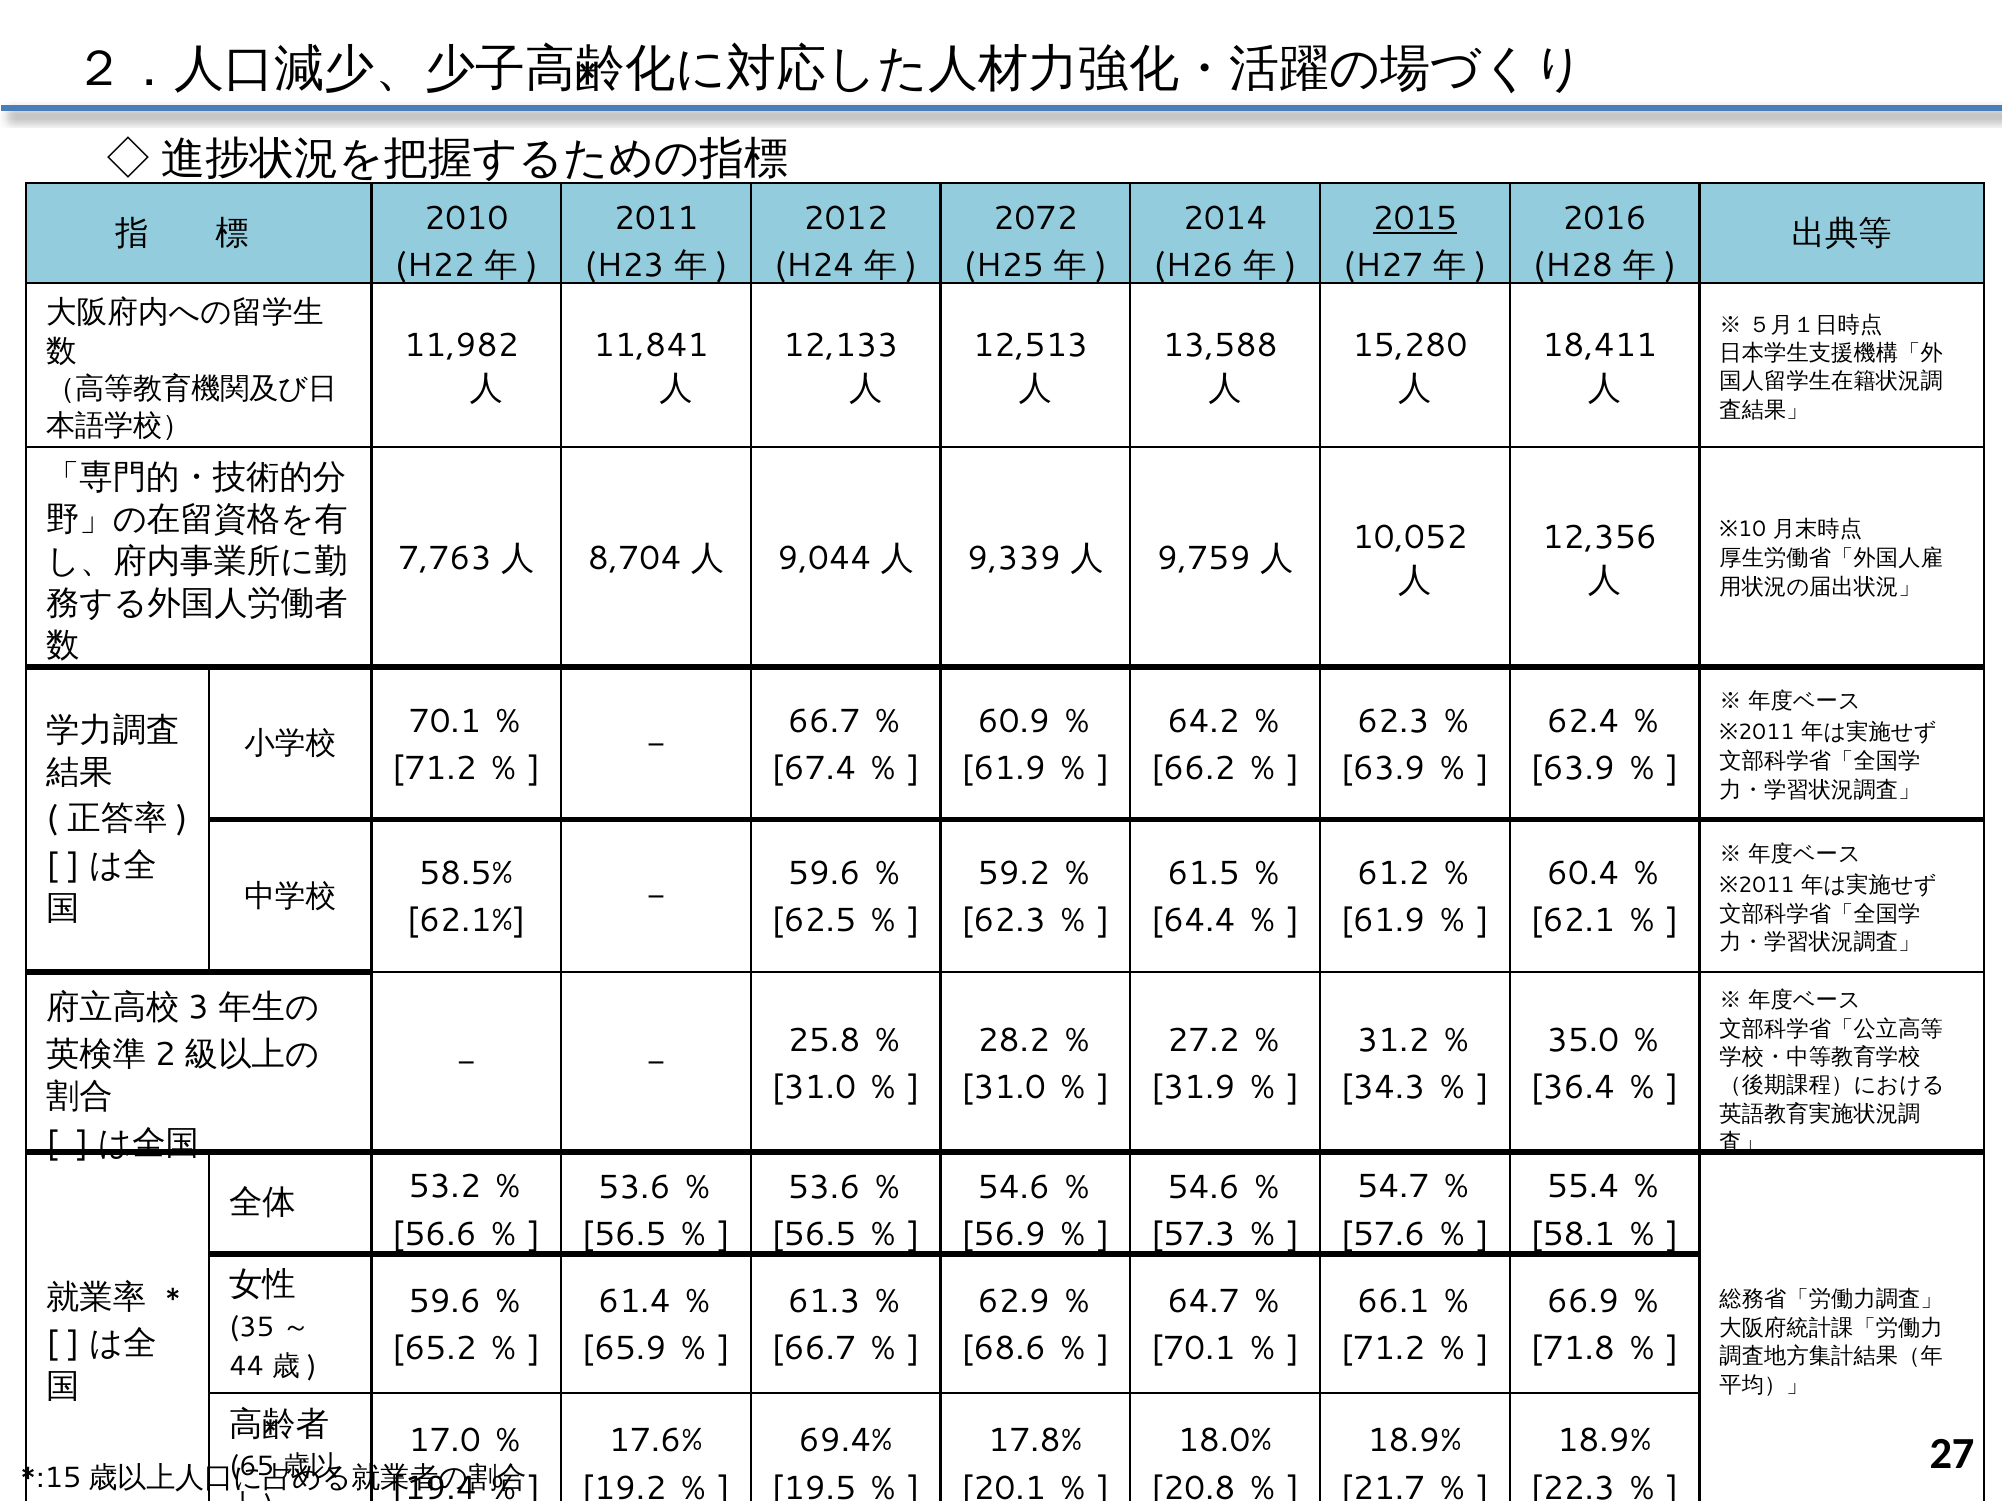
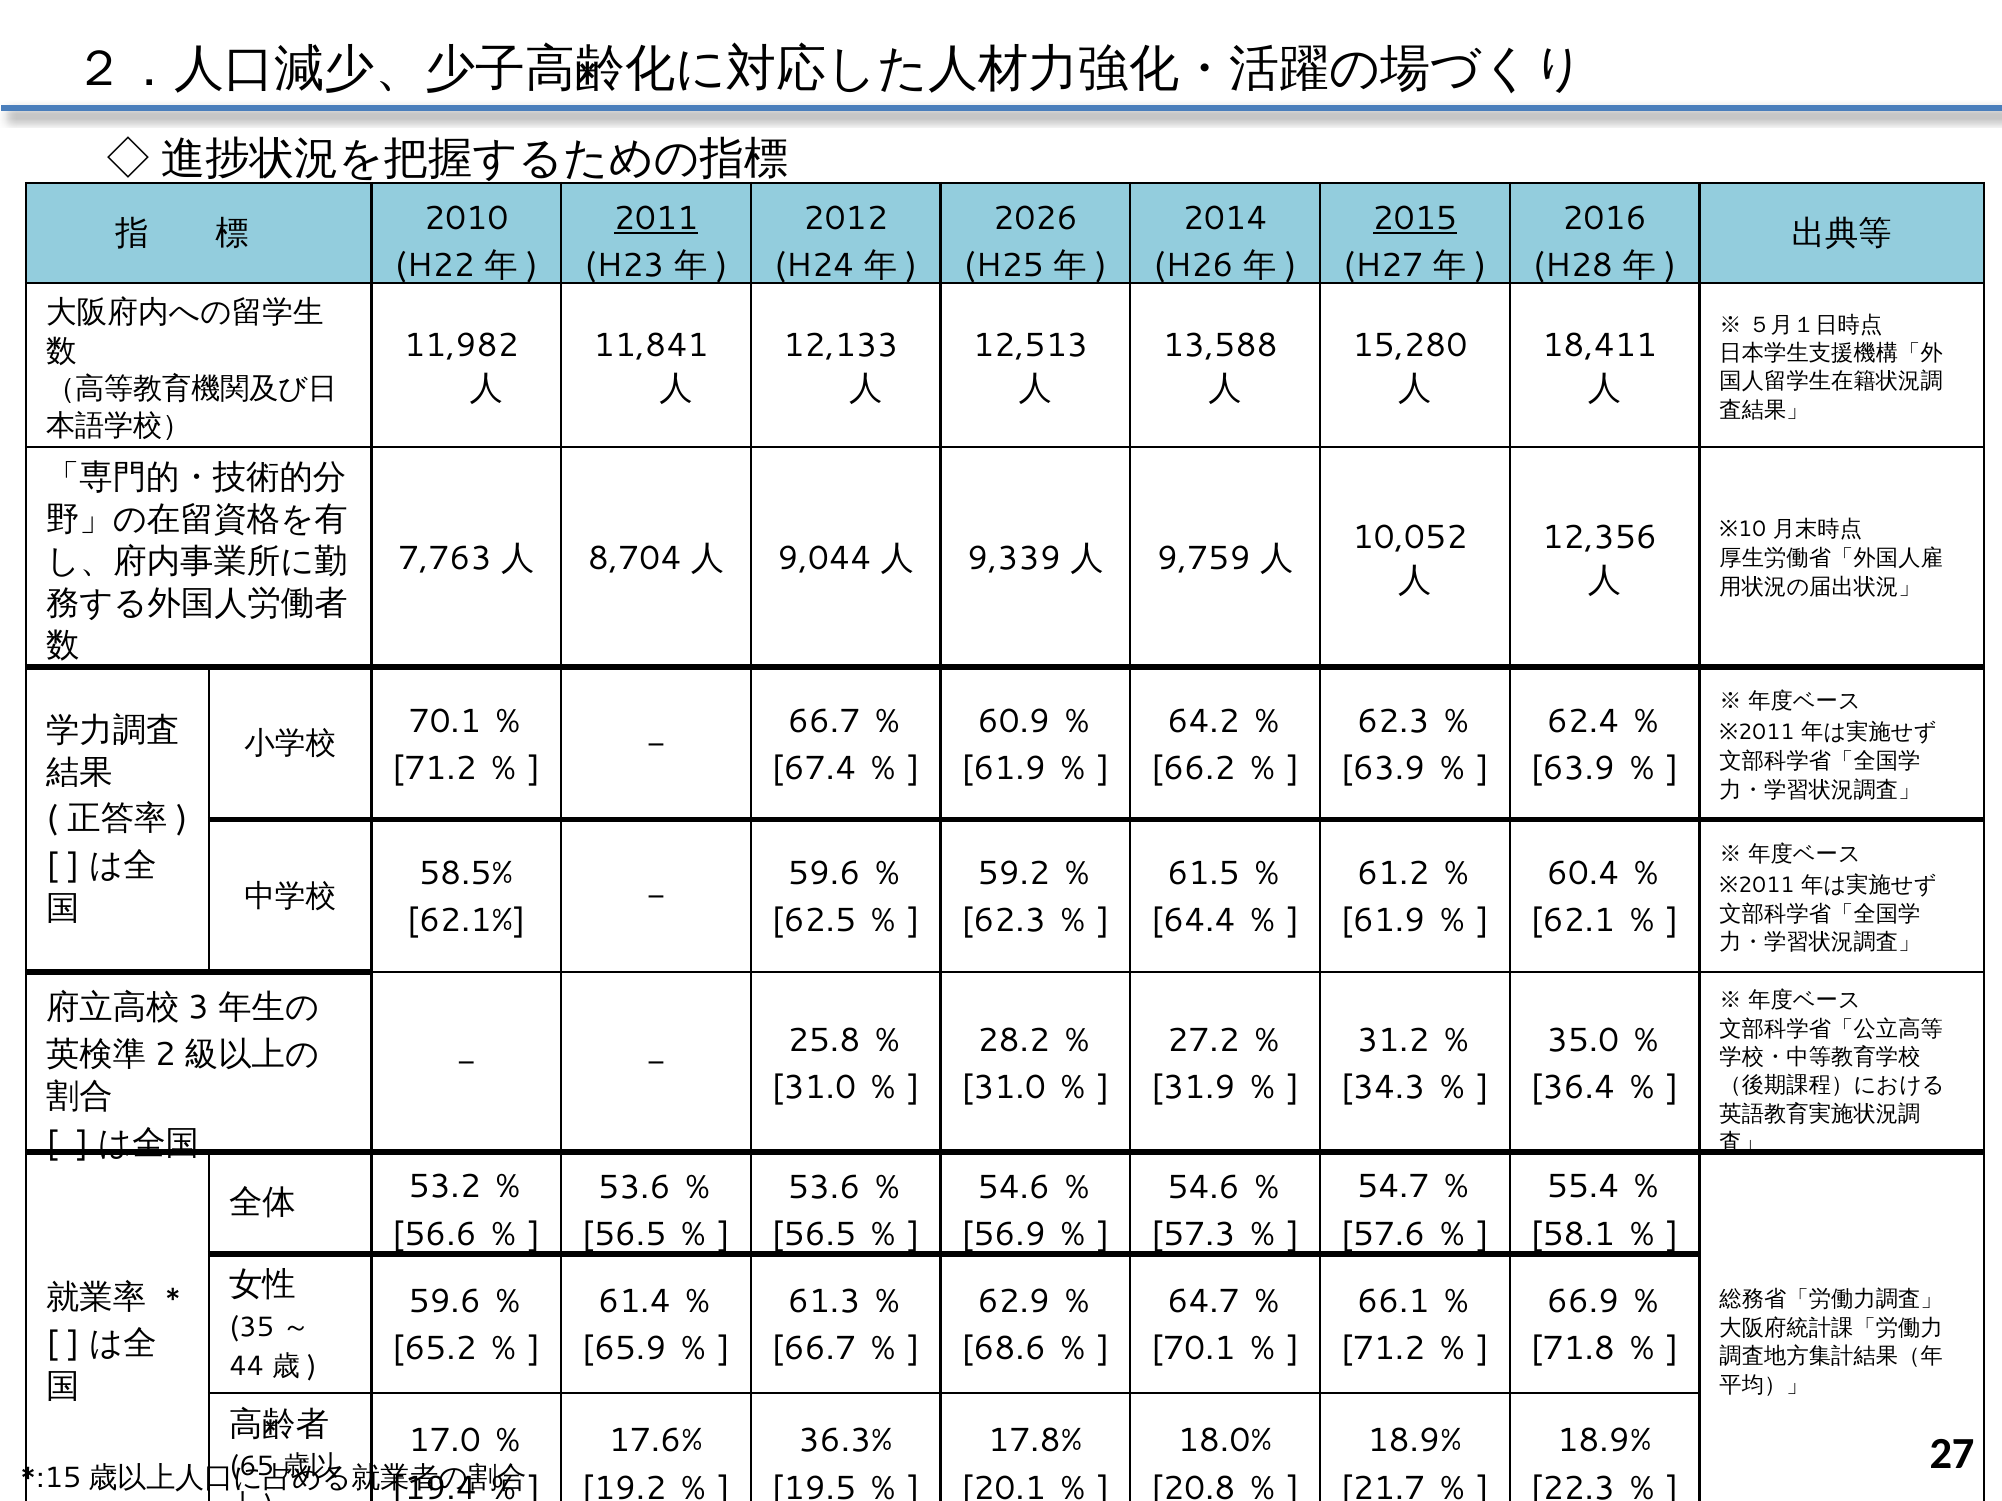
2011 underline: none -> present (656, 218)
2072: 2072 -> 2026 (1035, 218)
69.4%: 69.4% -> 36.3% (846, 1441)
